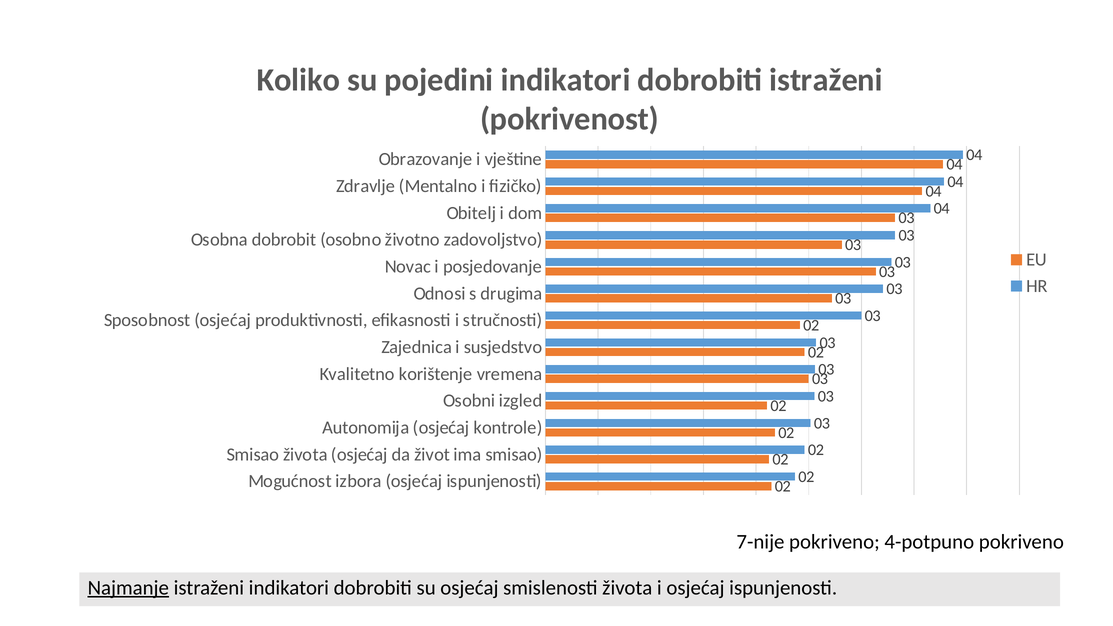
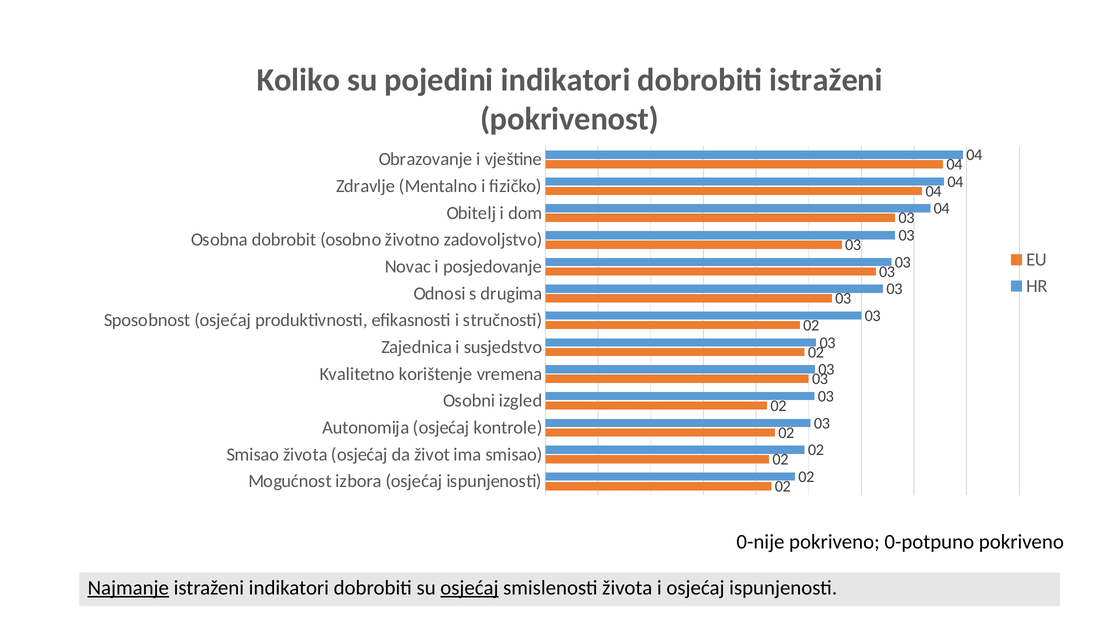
7-nije: 7-nije -> 0-nije (760, 542)
4-potpuno: 4-potpuno -> 0-potpuno (929, 542)
osjećaj underline: none -> present (469, 588)
